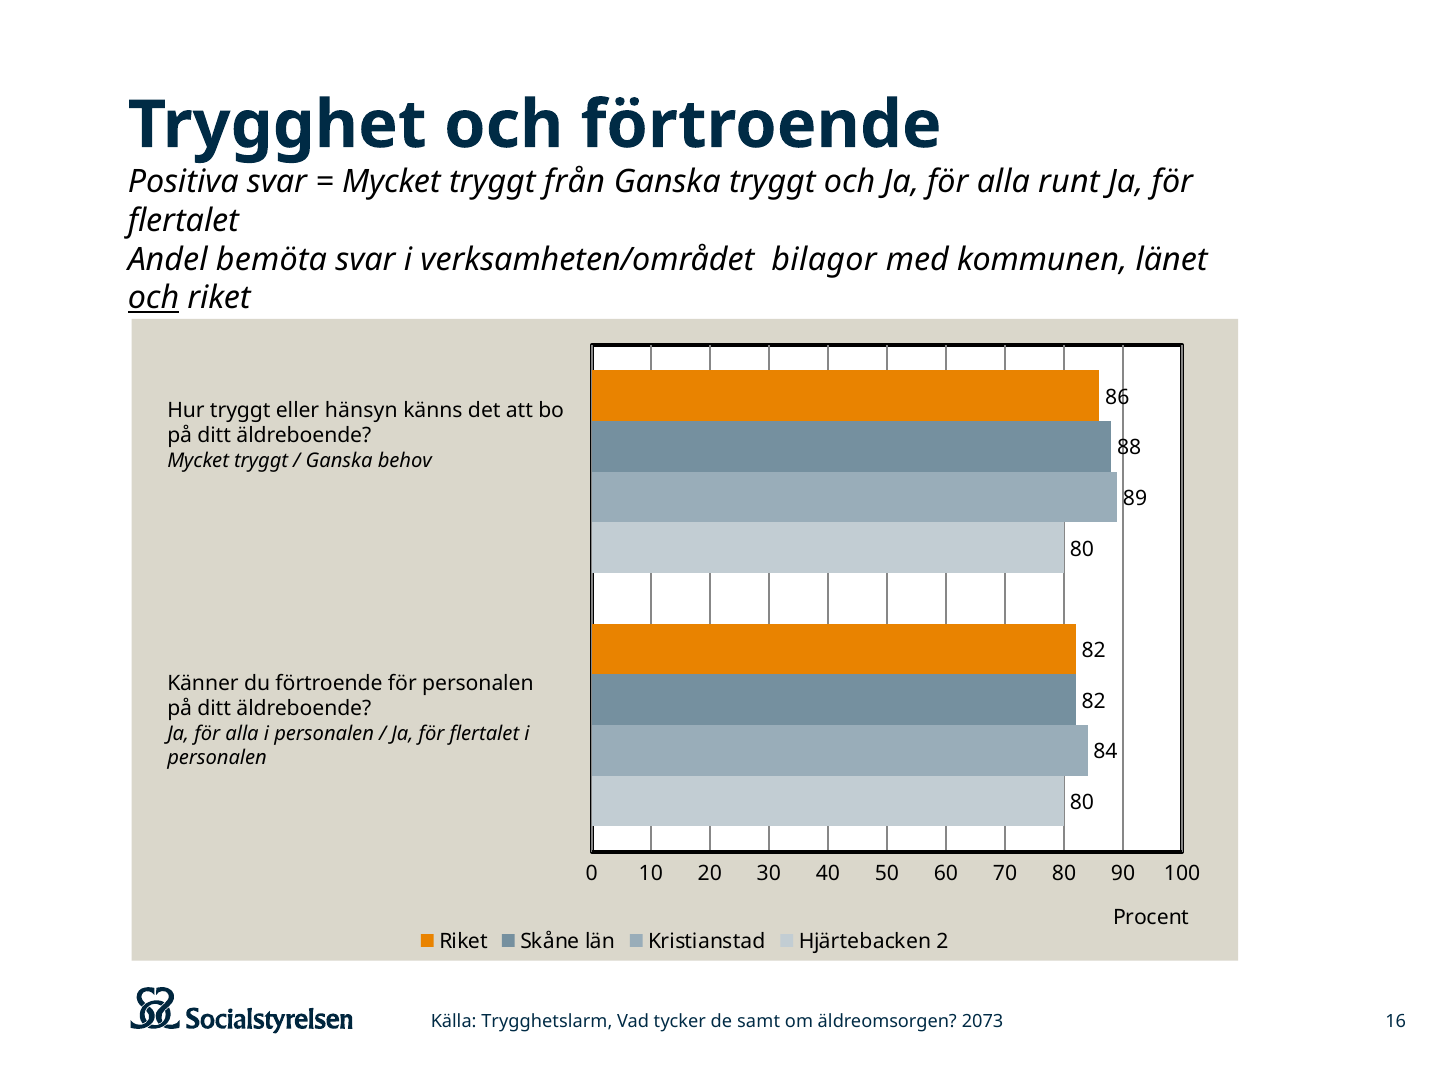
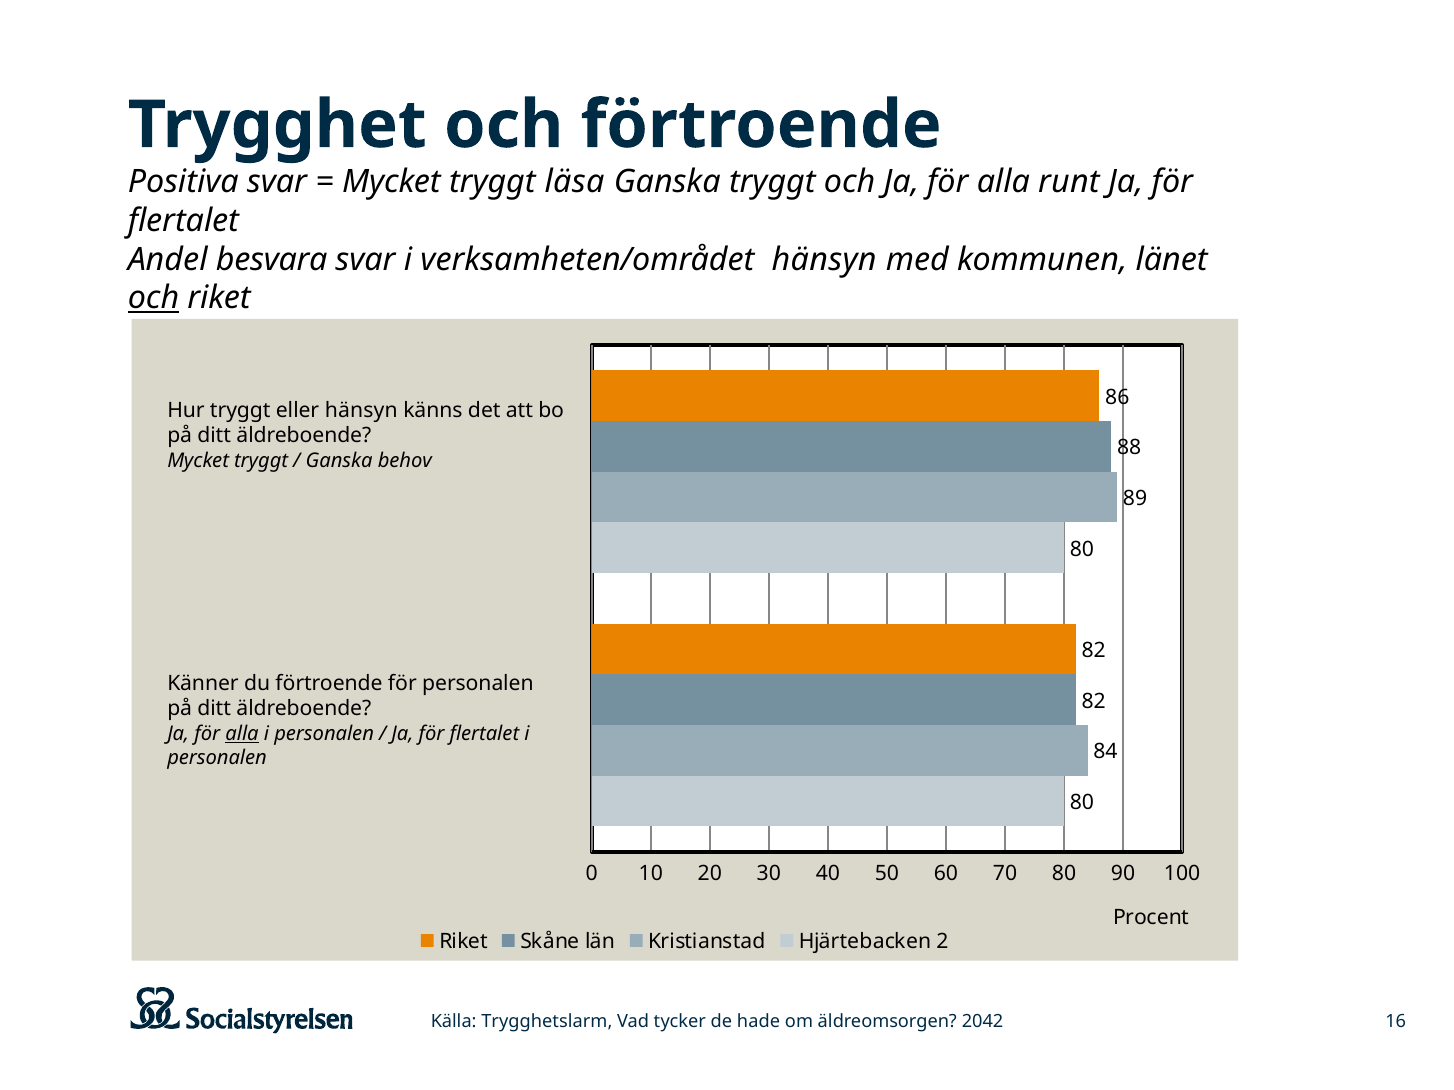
från: från -> läsa (575, 182)
bemöta: bemöta -> besvara (272, 260)
verksamheten/området bilagor: bilagor -> hänsyn (824, 260)
alla underline: none -> present (242, 734)
samt: samt -> hade (759, 1022)
2073: 2073 -> 2042 (983, 1022)
